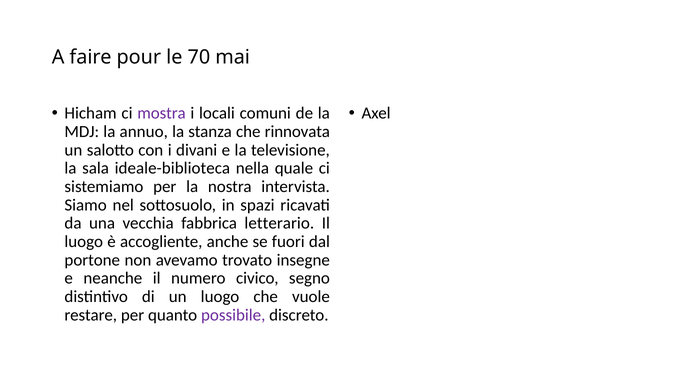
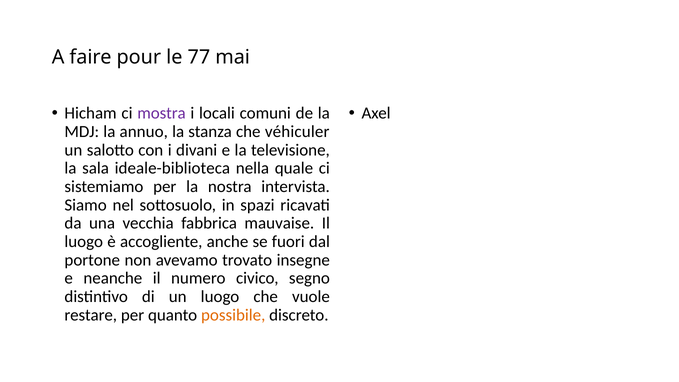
70: 70 -> 77 (199, 57)
rinnovata: rinnovata -> véhiculer (297, 132)
letterario: letterario -> mauvaise (279, 223)
possibile colour: purple -> orange (233, 315)
